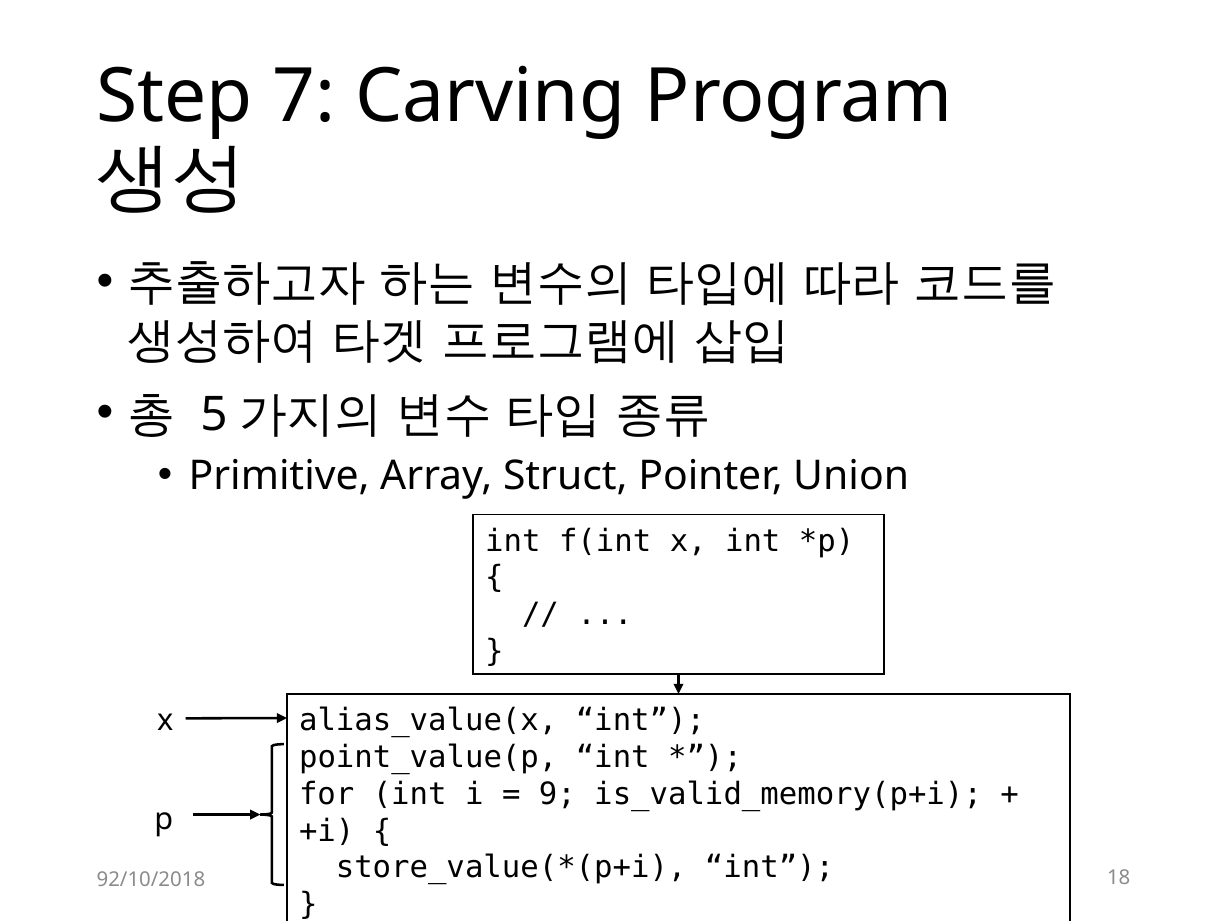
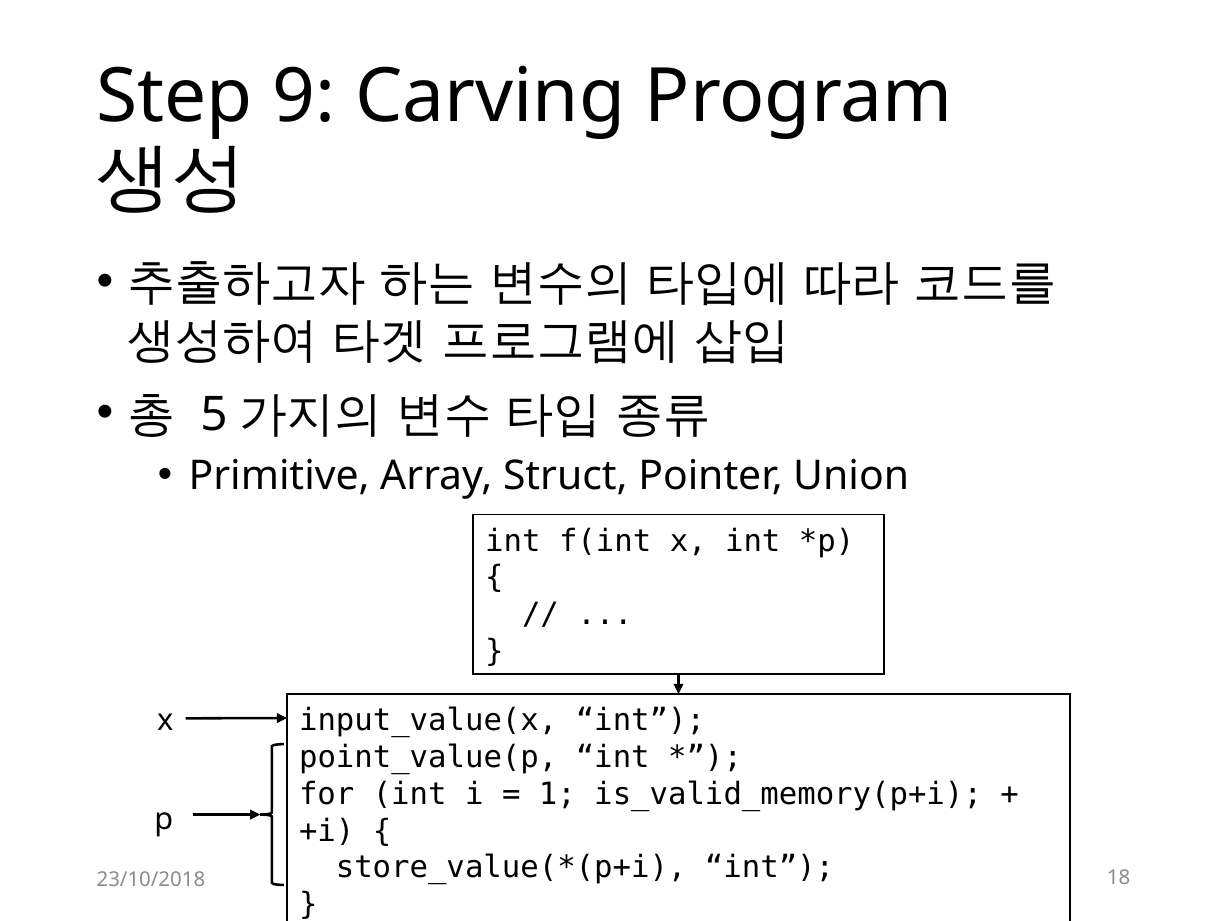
7: 7 -> 9 (304, 97)
alias_value(x: alias_value(x -> input_value(x (428, 720)
9: 9 -> 1 (557, 794)
92/10/2018: 92/10/2018 -> 23/10/2018 (151, 879)
